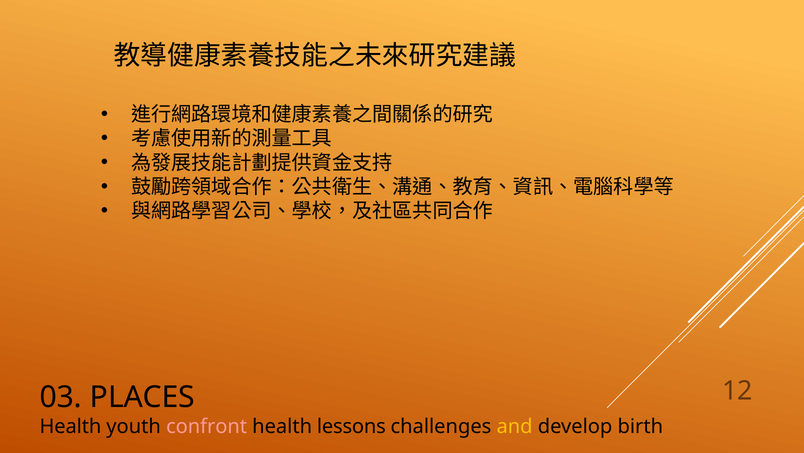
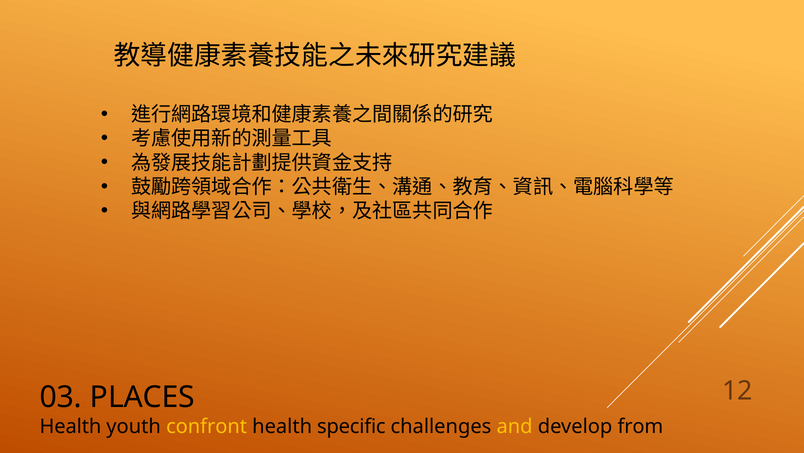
confront colour: pink -> yellow (207, 426)
lessons: lessons -> specific (351, 426)
birth: birth -> from (640, 426)
